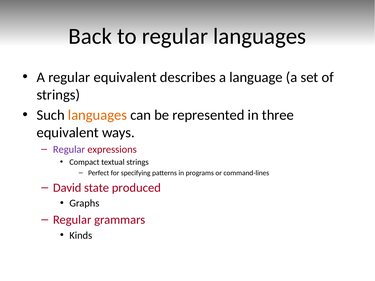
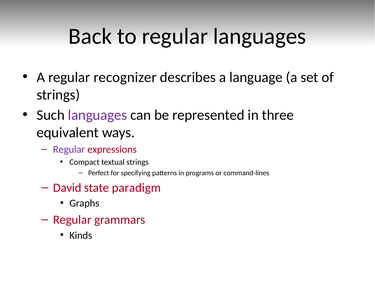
regular equivalent: equivalent -> recognizer (125, 77)
languages colour: orange -> purple (98, 115)
produced: produced -> paradigm (136, 188)
